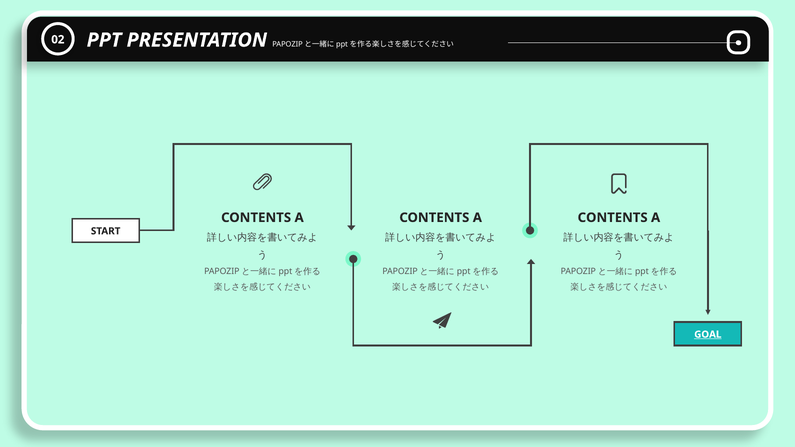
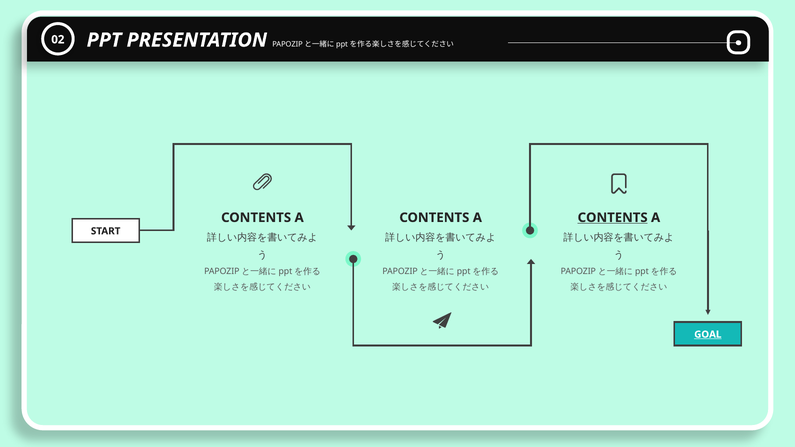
CONTENTS underline: none -> present (613, 218)
